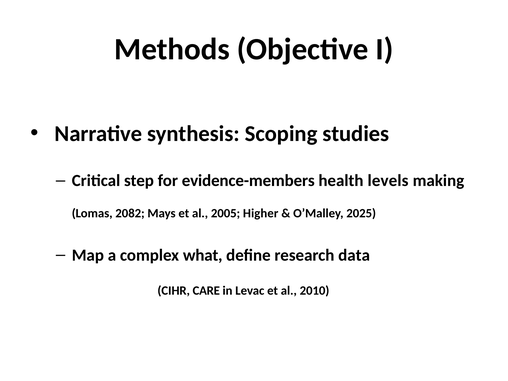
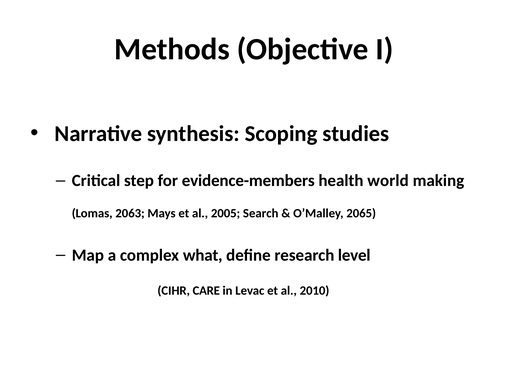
levels: levels -> world (388, 181)
2082: 2082 -> 2063 (130, 213)
Higher: Higher -> Search (261, 213)
2025: 2025 -> 2065 (361, 213)
data: data -> level (354, 255)
